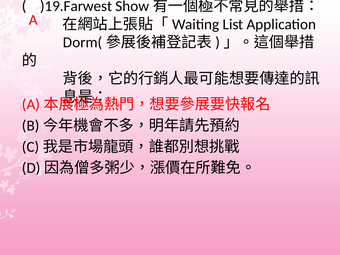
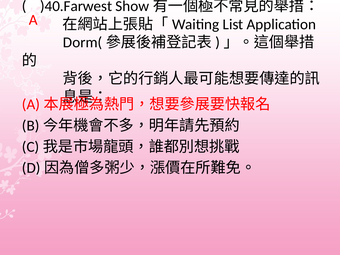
)19.Farwest: )19.Farwest -> )40.Farwest (76, 6)
